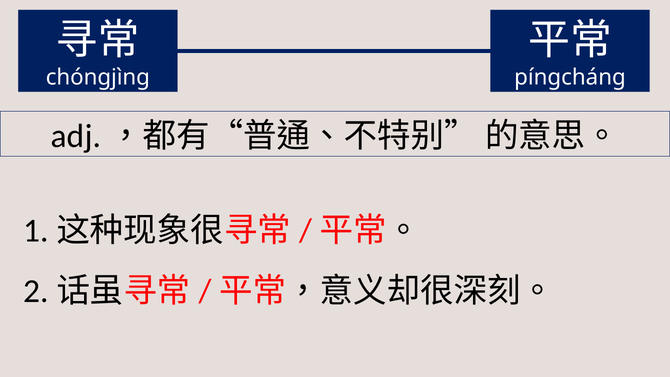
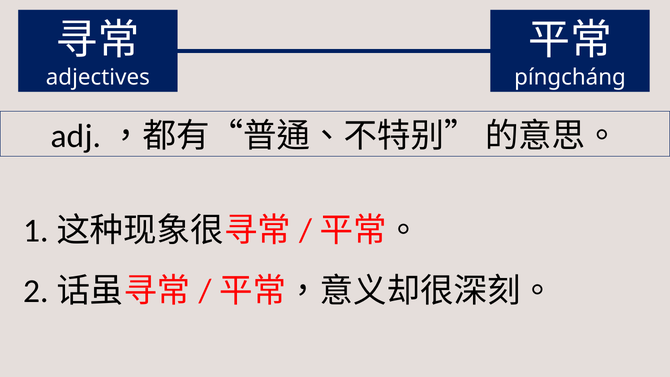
chóngjìng: chóngjìng -> adjectives (98, 78)
